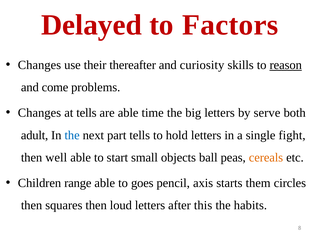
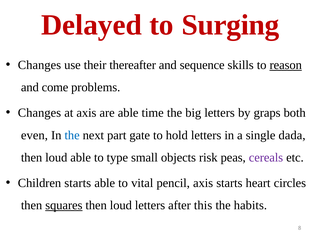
Factors: Factors -> Surging (230, 25)
curiosity: curiosity -> sequence (202, 65)
at tells: tells -> axis (86, 113)
serve: serve -> graps (267, 113)
adult: adult -> even (34, 135)
part tells: tells -> gate (140, 135)
fight: fight -> dada (292, 135)
well: well -> loud (56, 158)
start: start -> type (117, 158)
ball: ball -> risk (208, 158)
cereals colour: orange -> purple (266, 158)
Children range: range -> starts (78, 183)
goes: goes -> vital (142, 183)
them: them -> heart (258, 183)
squares underline: none -> present (64, 205)
